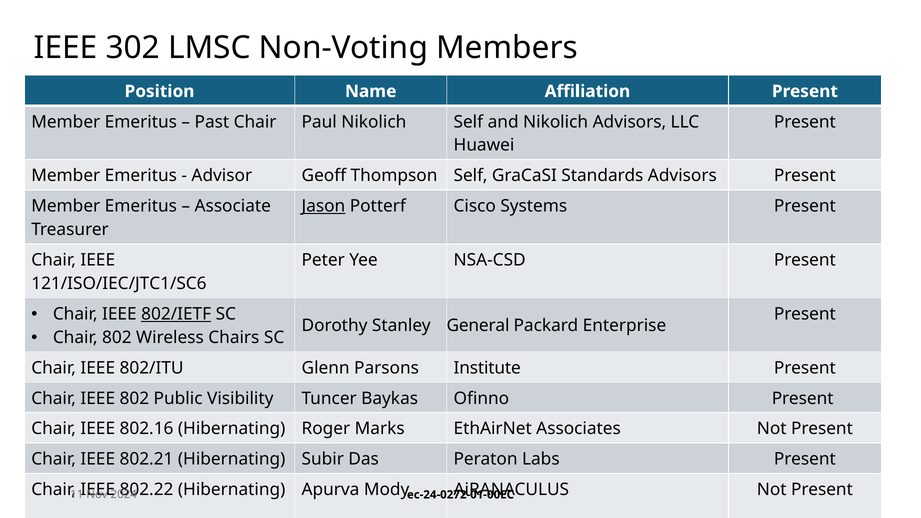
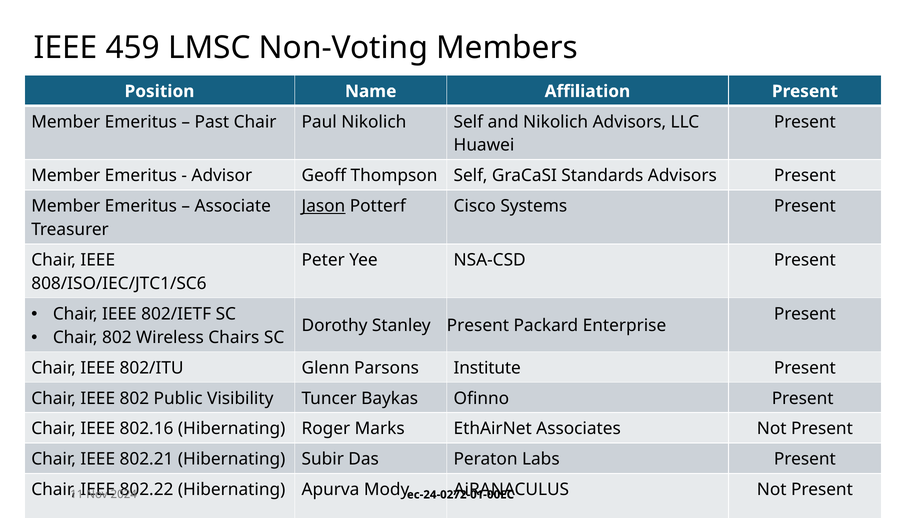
302: 302 -> 459 (133, 48)
121/ISO/IEC/JTC1/SC6: 121/ISO/IEC/JTC1/SC6 -> 808/ISO/IEC/JTC1/SC6 (119, 284)
802/IETF underline: present -> none (176, 314)
Stanley General: General -> Present (478, 326)
